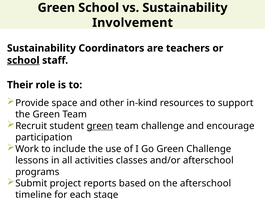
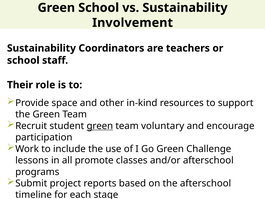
school underline: present -> none (23, 60)
team challenge: challenge -> voluntary (163, 126)
activities: activities -> promote (94, 160)
